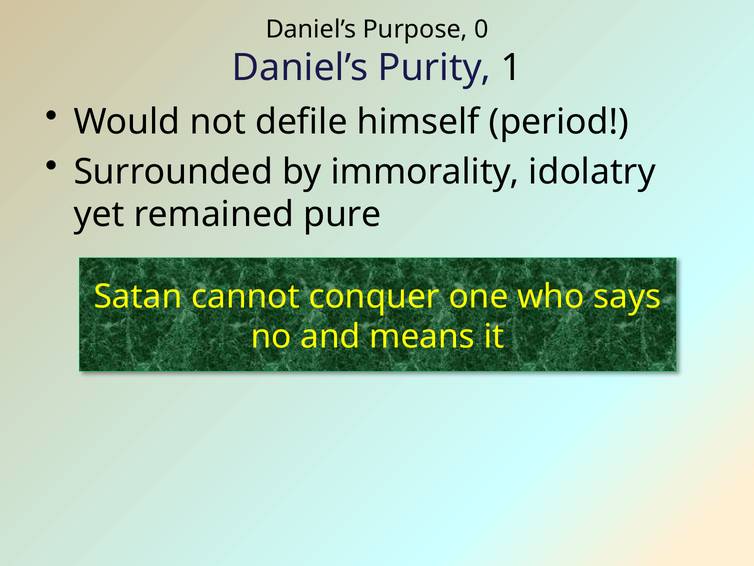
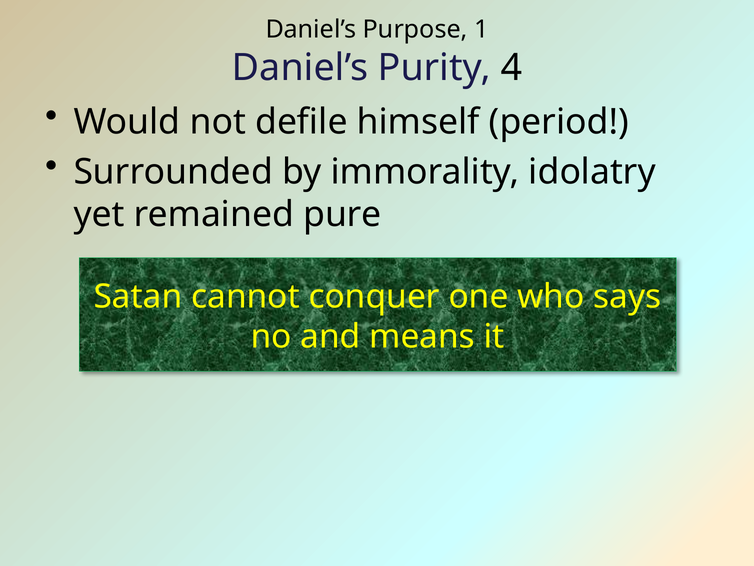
0: 0 -> 1 (481, 29)
1: 1 -> 4 (511, 68)
